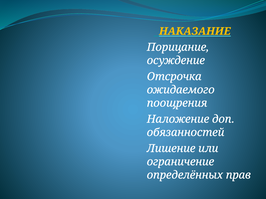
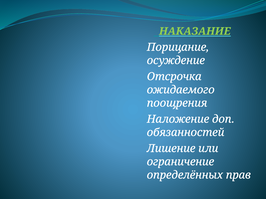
НАКАЗАНИЕ colour: yellow -> light green (195, 31)
